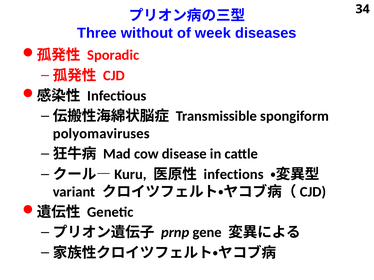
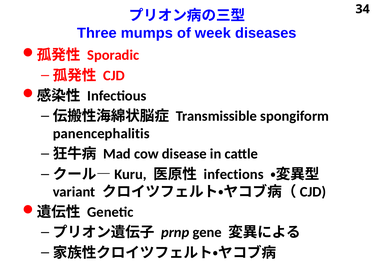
without: without -> mumps (147, 33)
polyomaviruses: polyomaviruses -> panencephalitis (101, 134)
